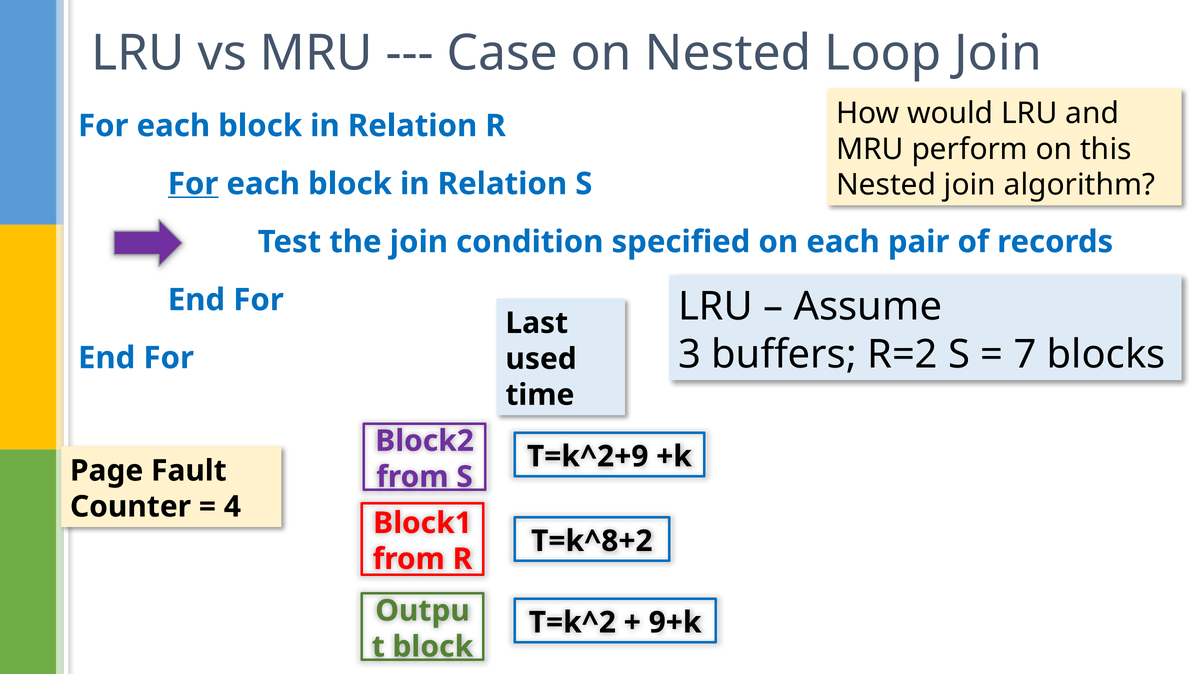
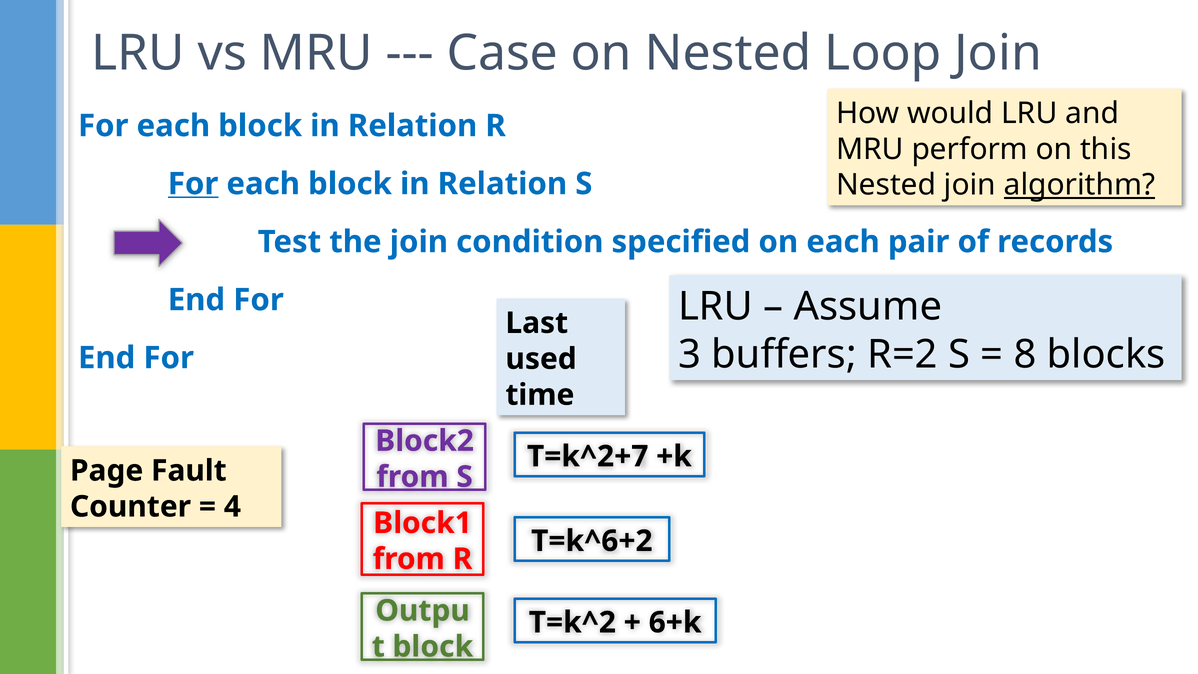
algorithm underline: none -> present (1080, 185)
7: 7 -> 8 (1025, 354)
T=k^2+9: T=k^2+9 -> T=k^2+7 (588, 456)
T=k^8+2: T=k^8+2 -> T=k^6+2 (592, 541)
9+k: 9+k -> 6+k (675, 622)
